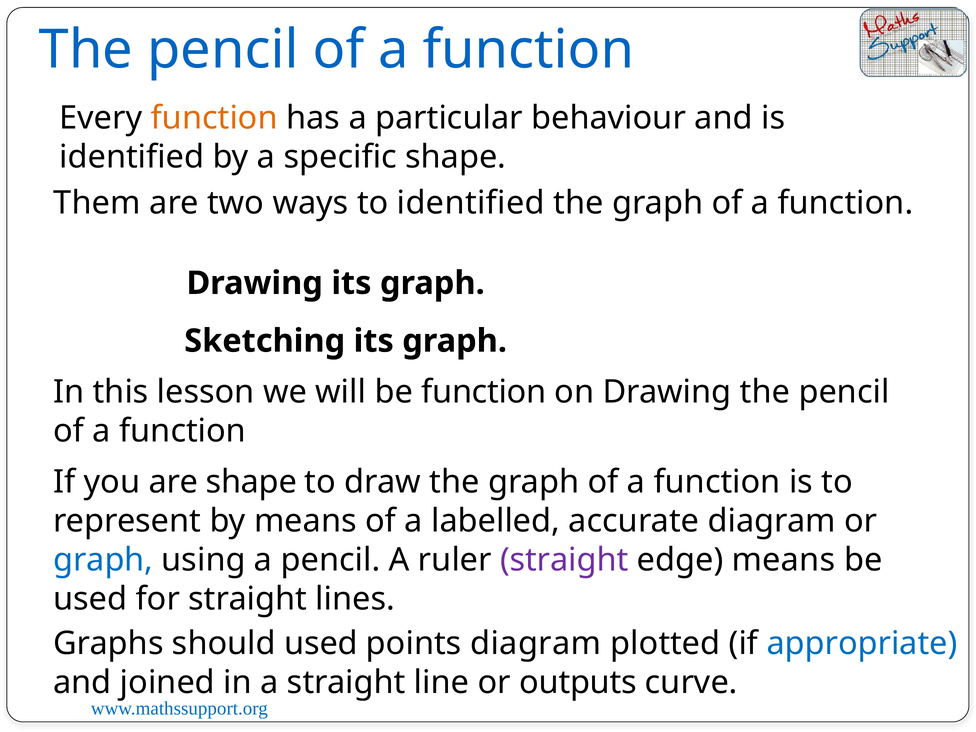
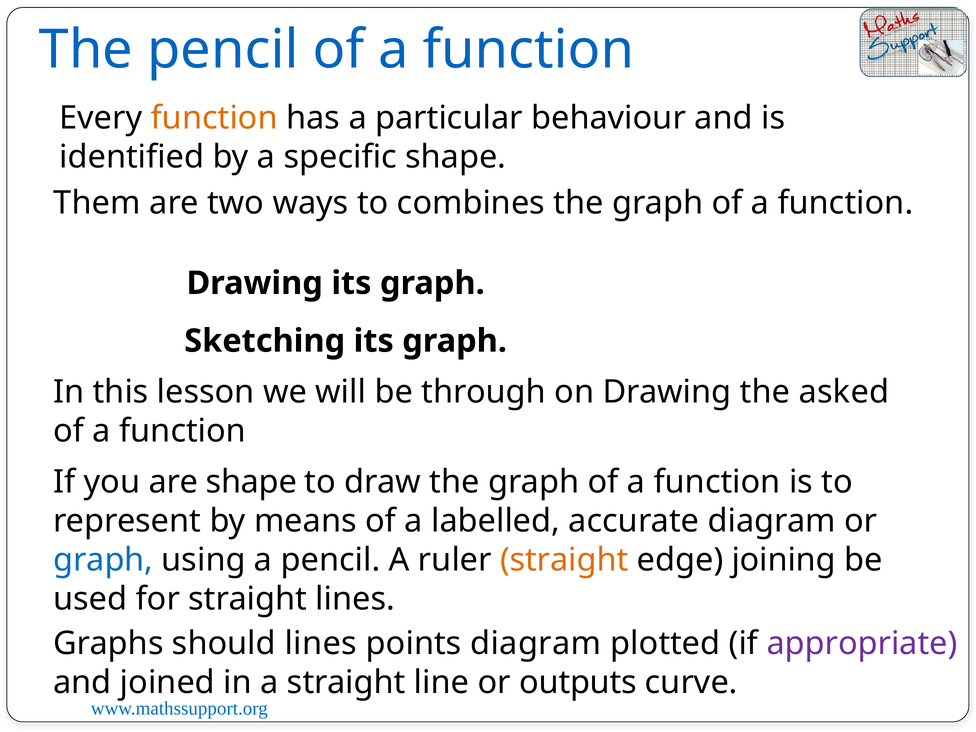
to identified: identified -> combines (471, 203)
be function: function -> through (484, 392)
Drawing the pencil: pencil -> asked (844, 392)
straight colour: purple -> orange (564, 560)
edge means: means -> joining (784, 560)
should used: used -> lines (321, 643)
appropriate colour: blue -> purple (862, 643)
